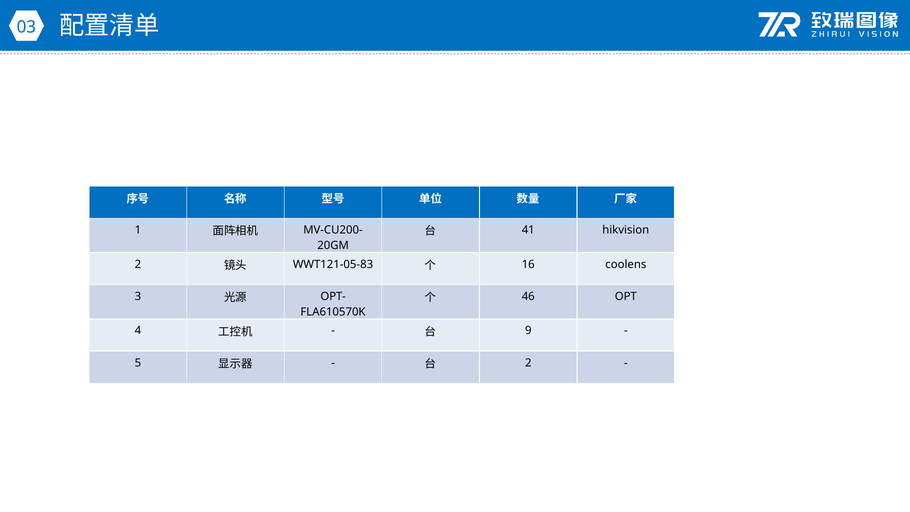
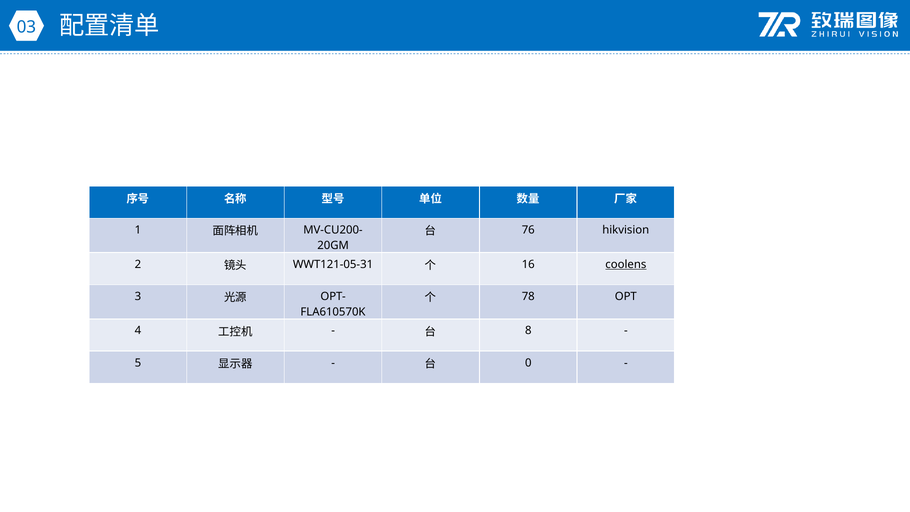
41: 41 -> 76 (528, 230)
WWT121-05-83: WWT121-05-83 -> WWT121-05-31 (333, 264)
coolens underline: none -> present (626, 264)
46: 46 -> 78 (528, 296)
9: 9 -> 8 (528, 331)
2: 2 -> 0 (528, 363)
